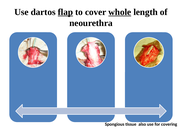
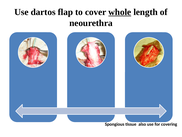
flap underline: present -> none (65, 12)
